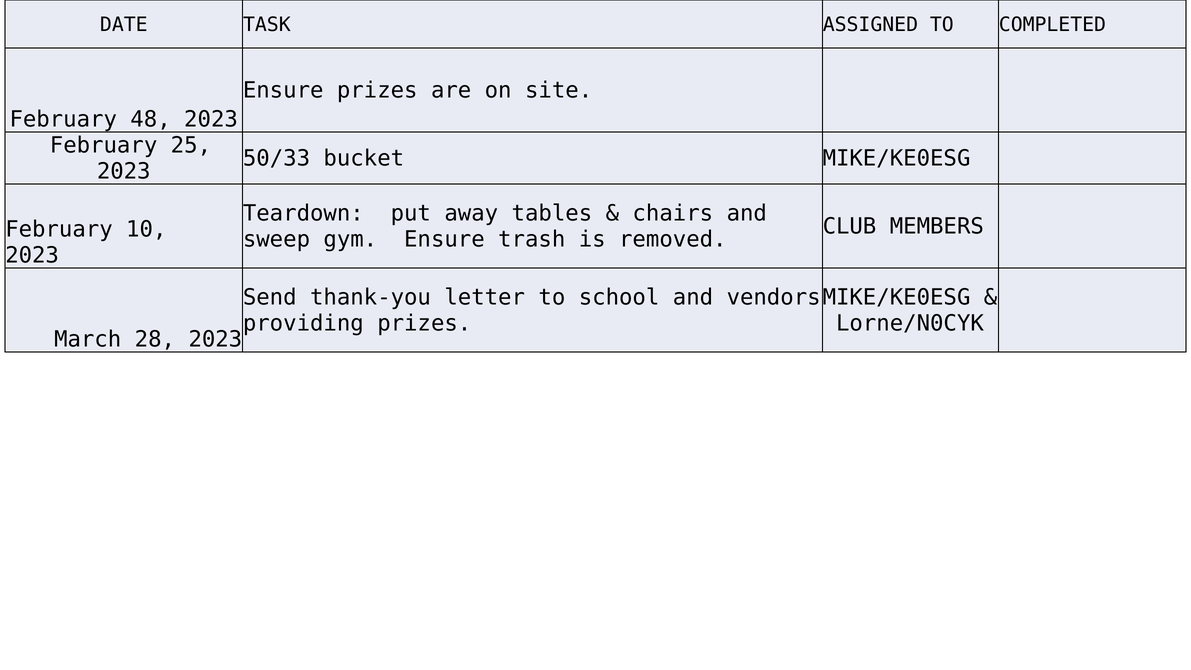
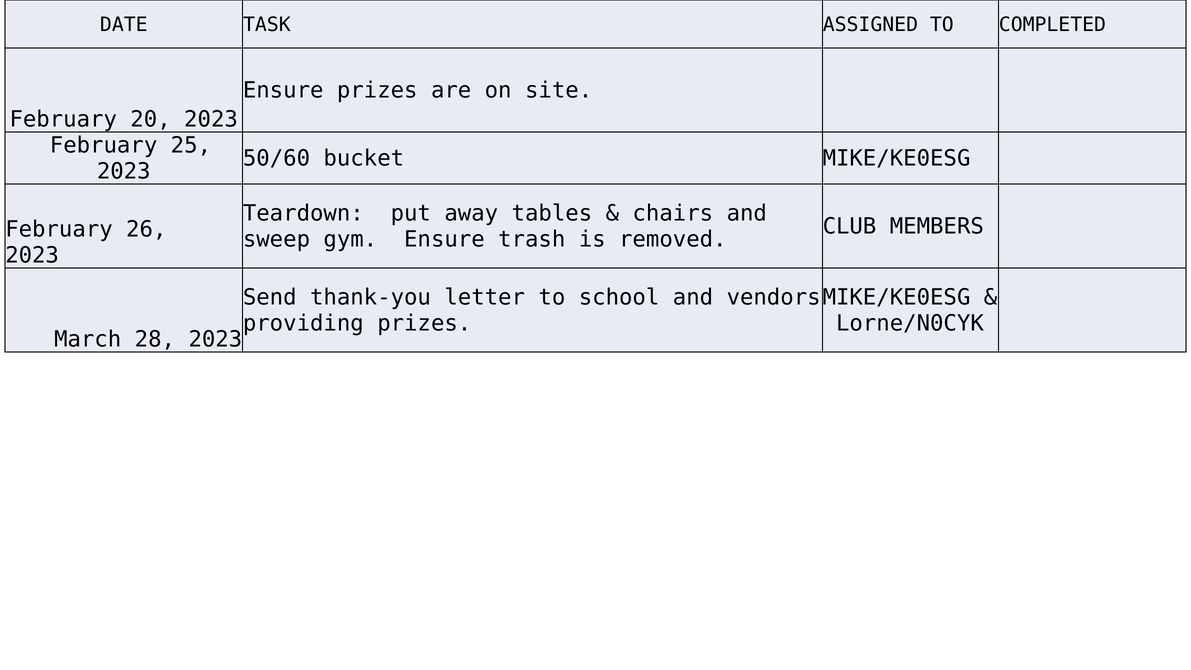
48: 48 -> 20 (151, 119)
50/33: 50/33 -> 50/60 (277, 158)
10: 10 -> 26 (146, 229)
